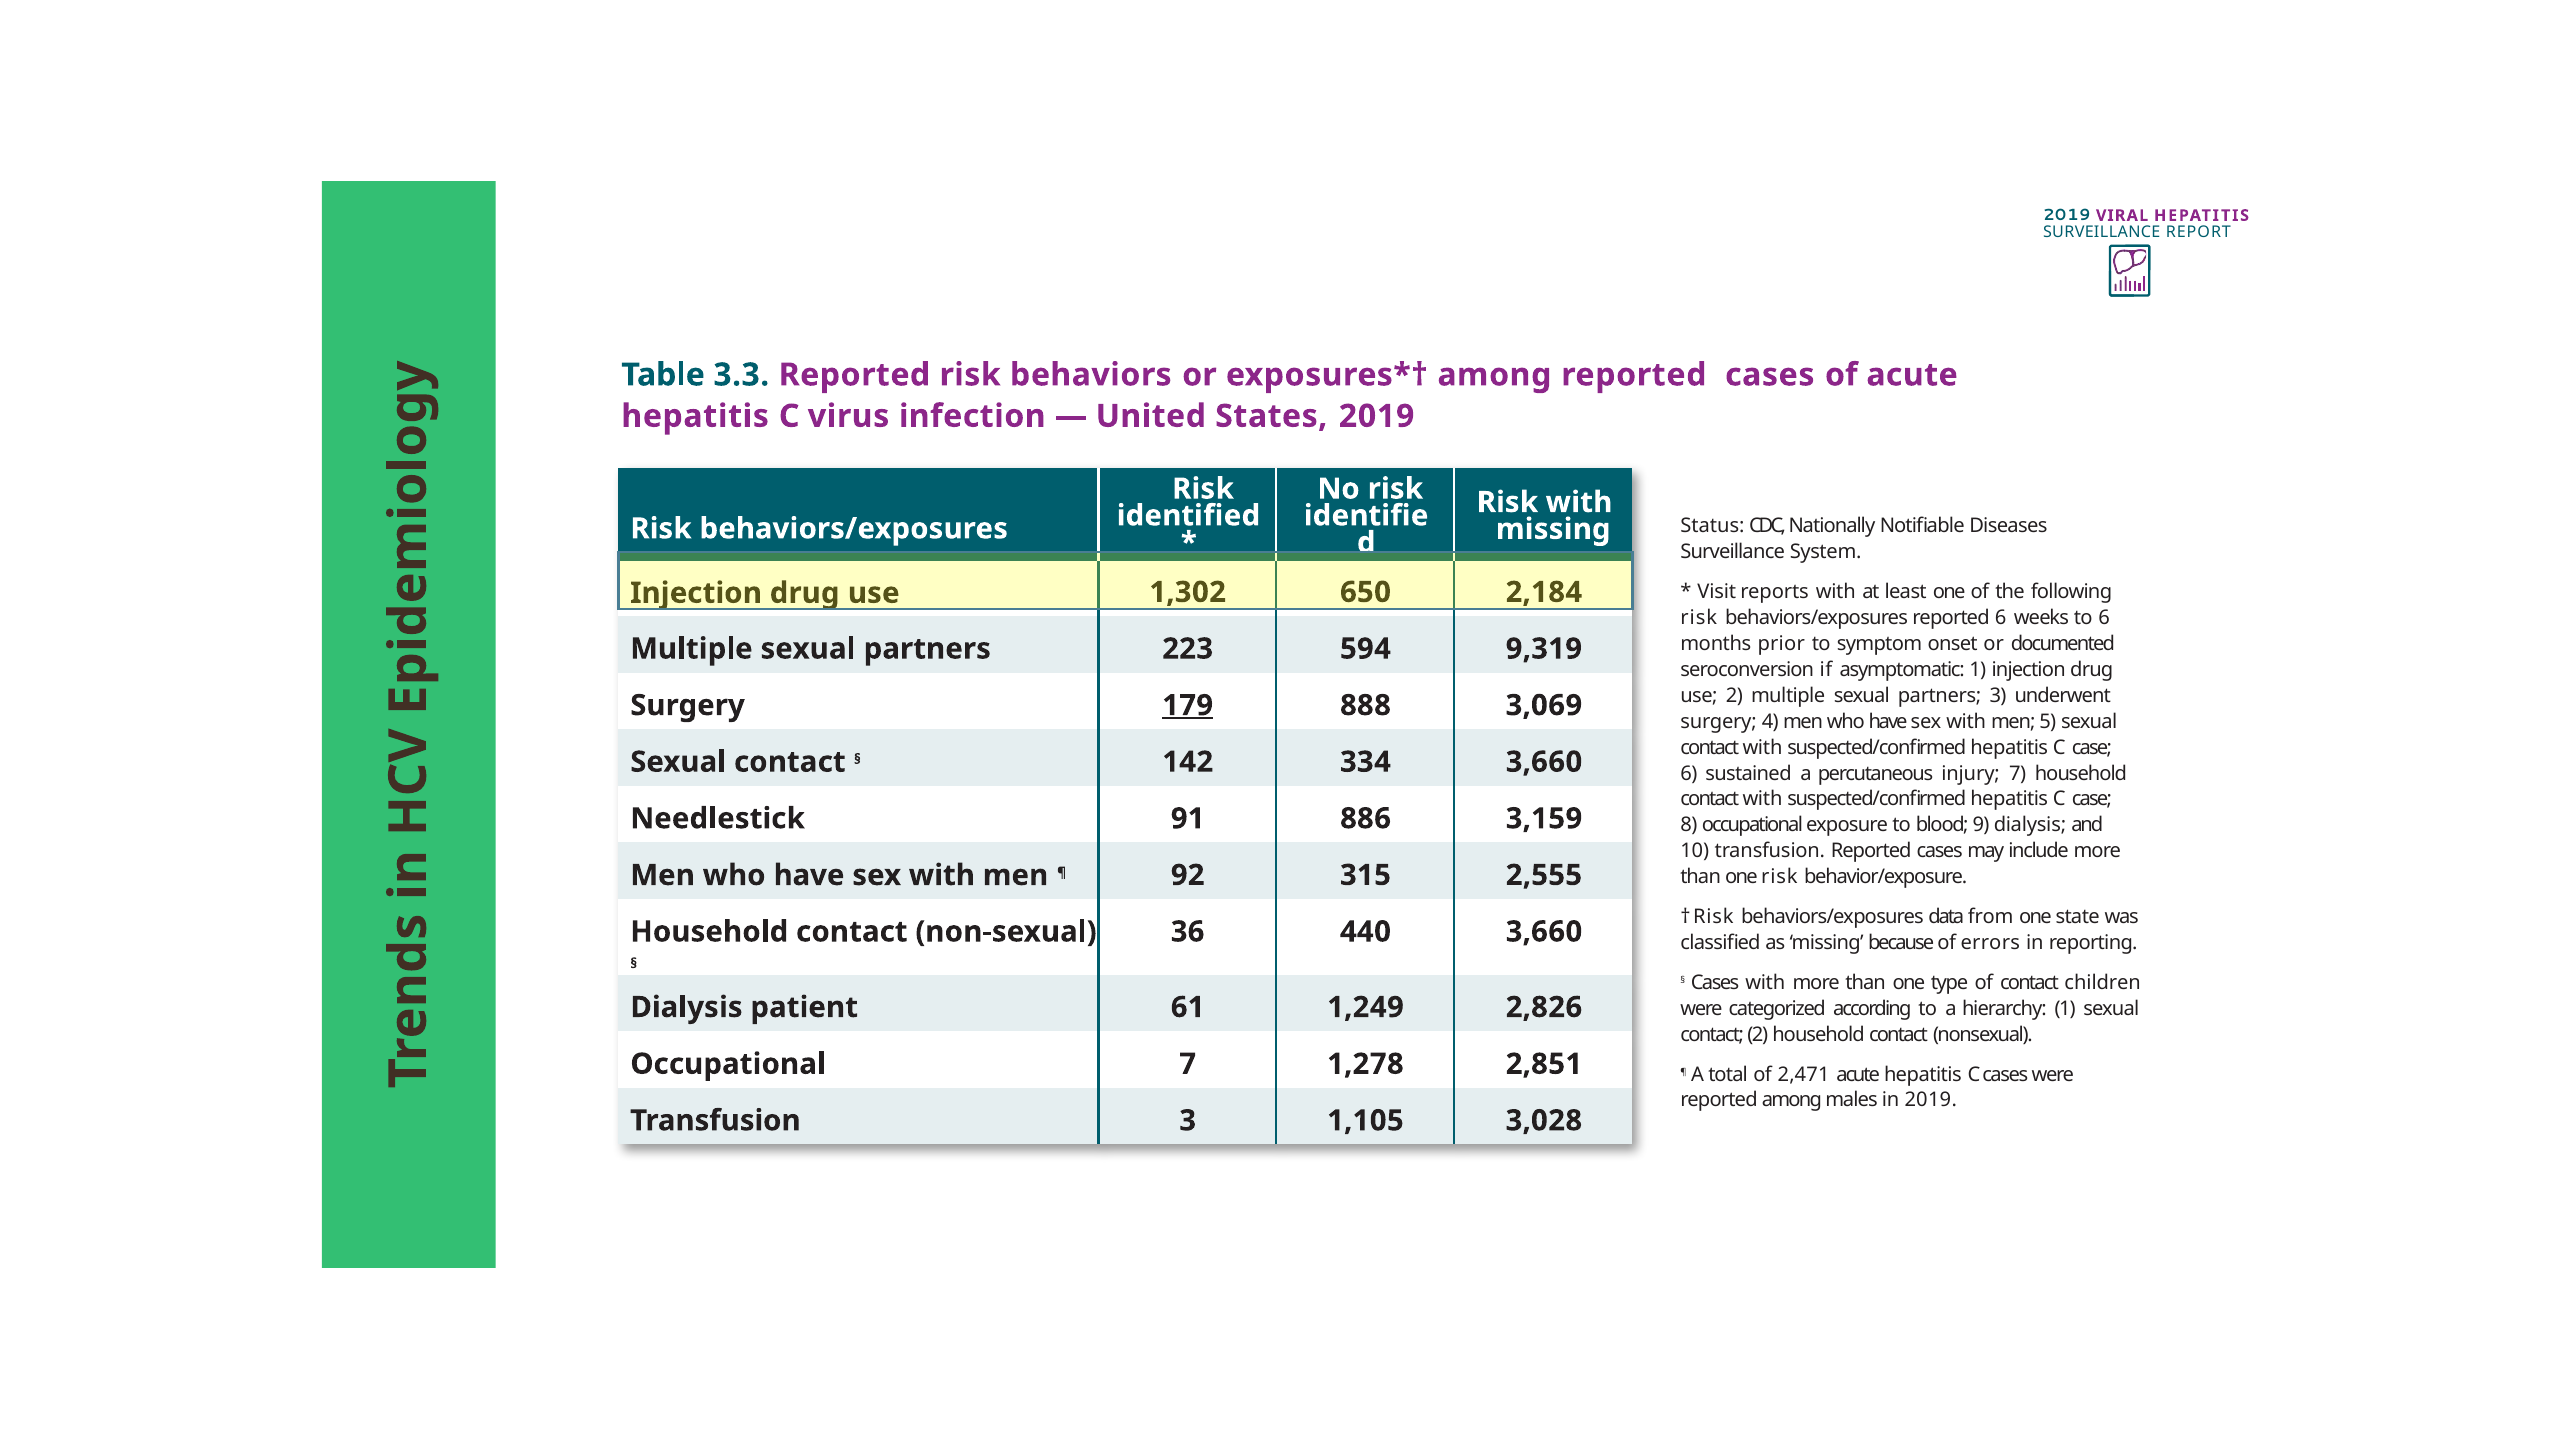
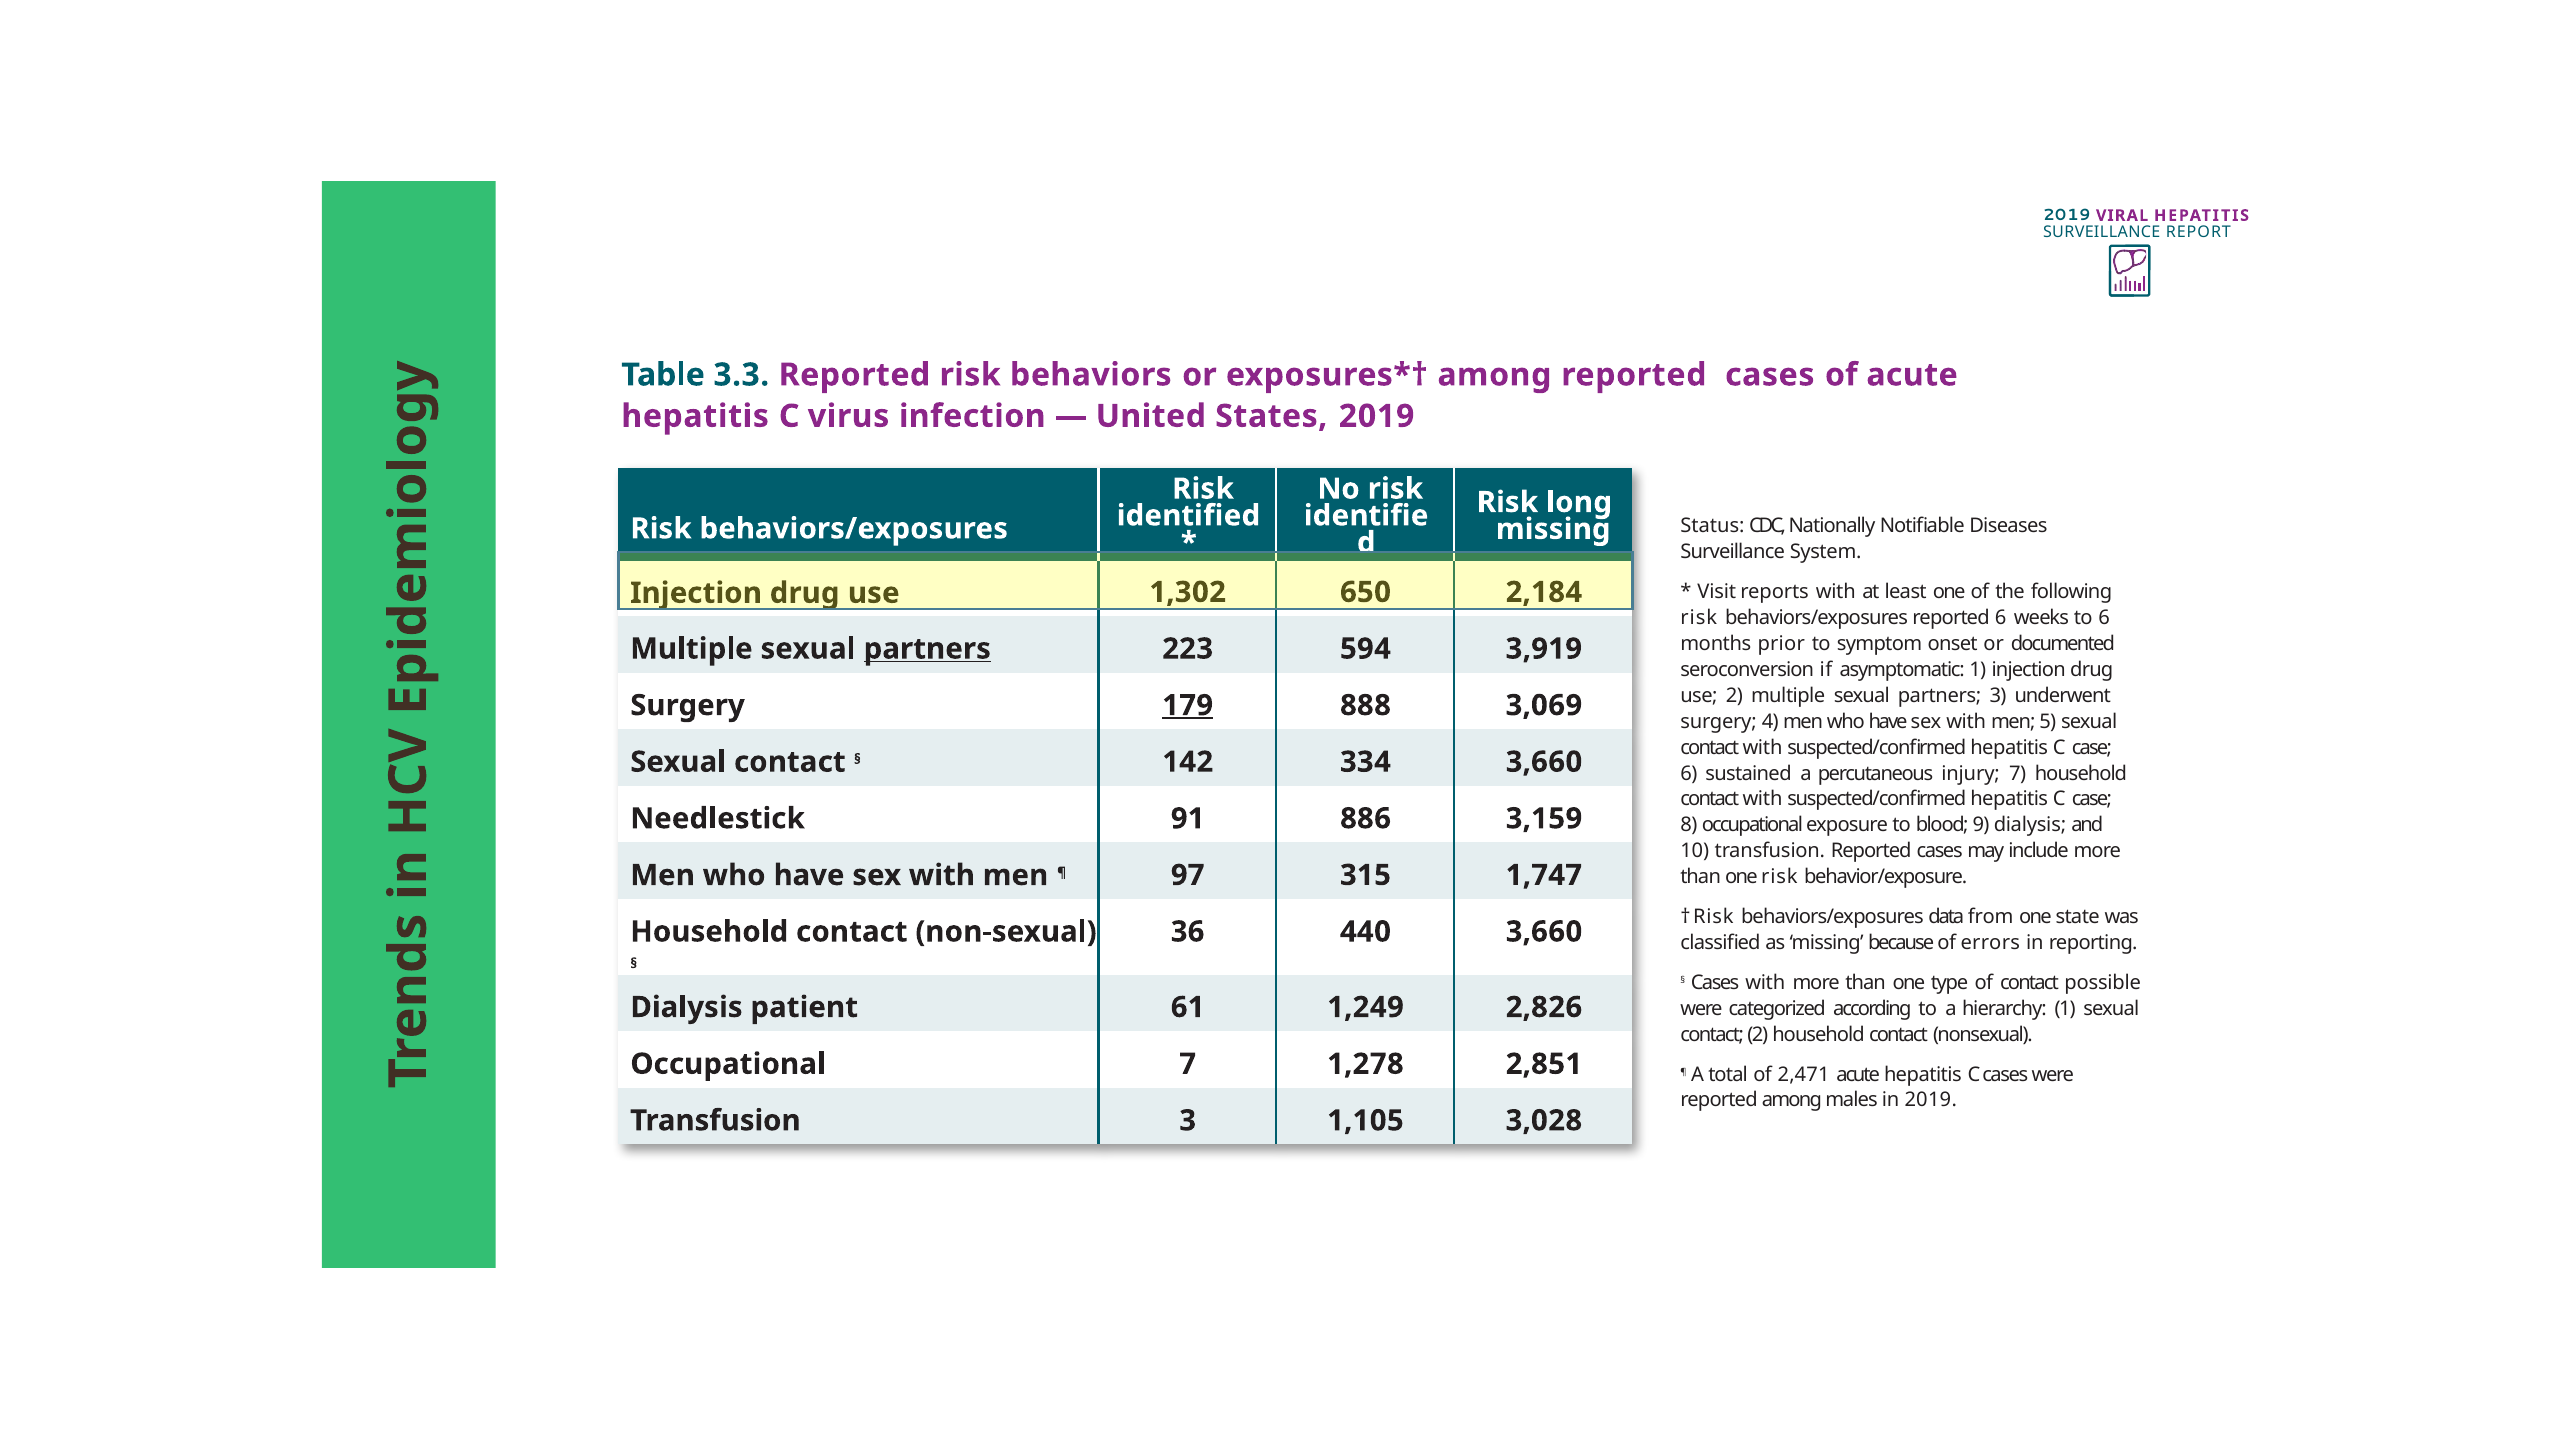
Risk with: with -> long (1579, 502)
partners underline: none -> present (927, 649)
9,319: 9,319 -> 3,919 (1544, 649)
92: 92 -> 97 (1188, 875)
2,555: 2,555 -> 1,747 (1544, 875)
children: children -> possible (2103, 983)
